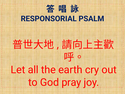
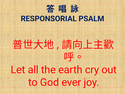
pray: pray -> ever (71, 82)
